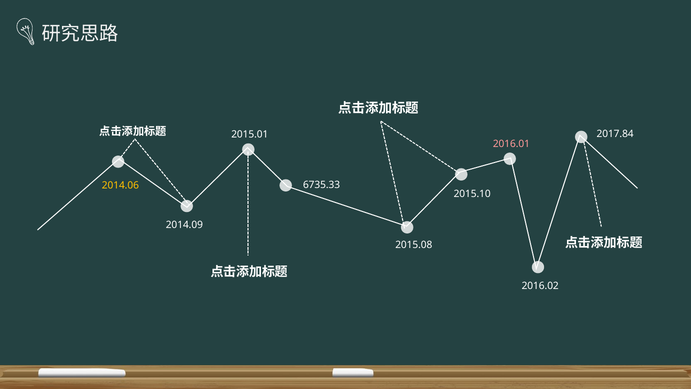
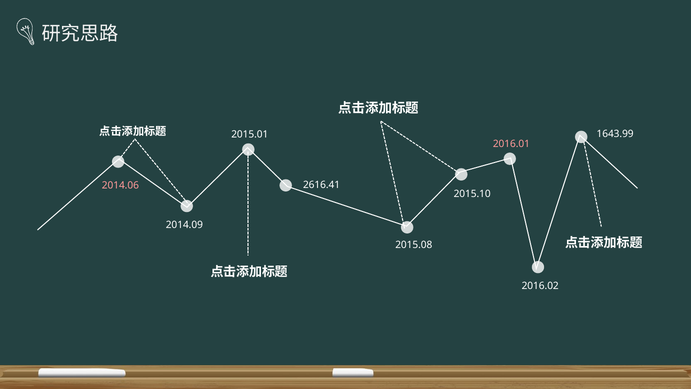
2017.84: 2017.84 -> 1643.99 (615, 134)
6735.33: 6735.33 -> 2616.41 (322, 185)
2014.06 colour: yellow -> pink (120, 185)
